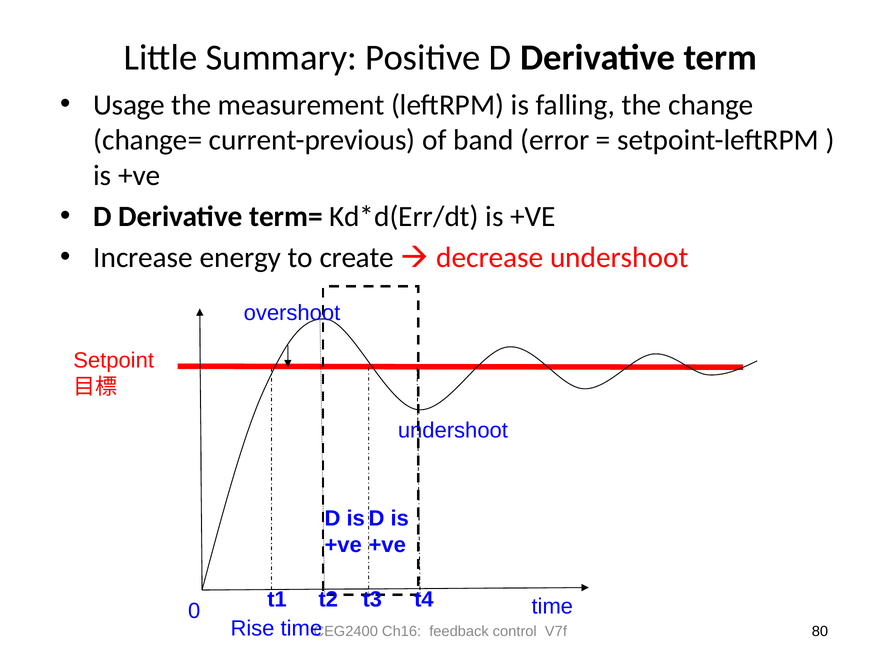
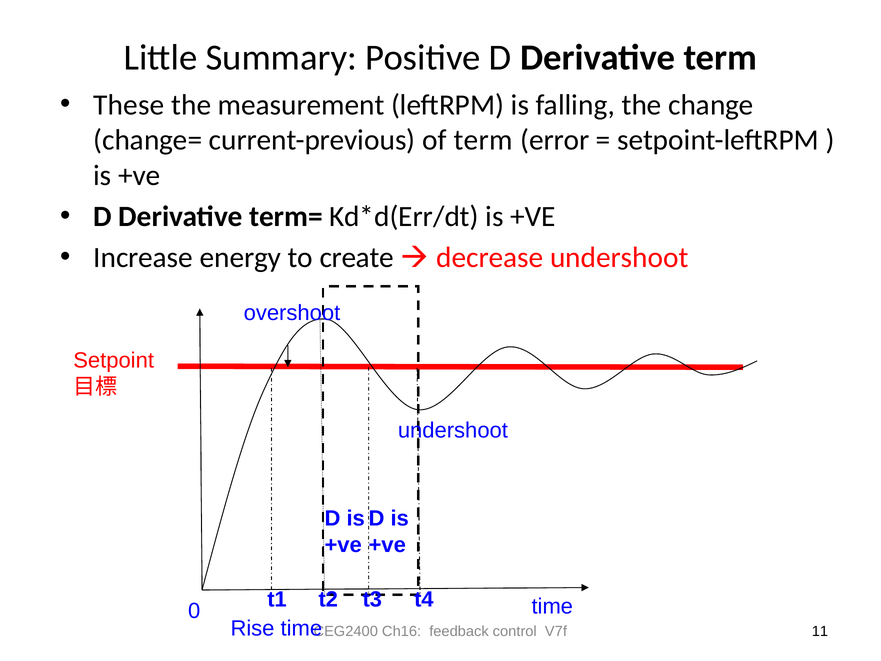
Usage: Usage -> These (129, 105)
of band: band -> term (483, 140)
80: 80 -> 11 (820, 631)
